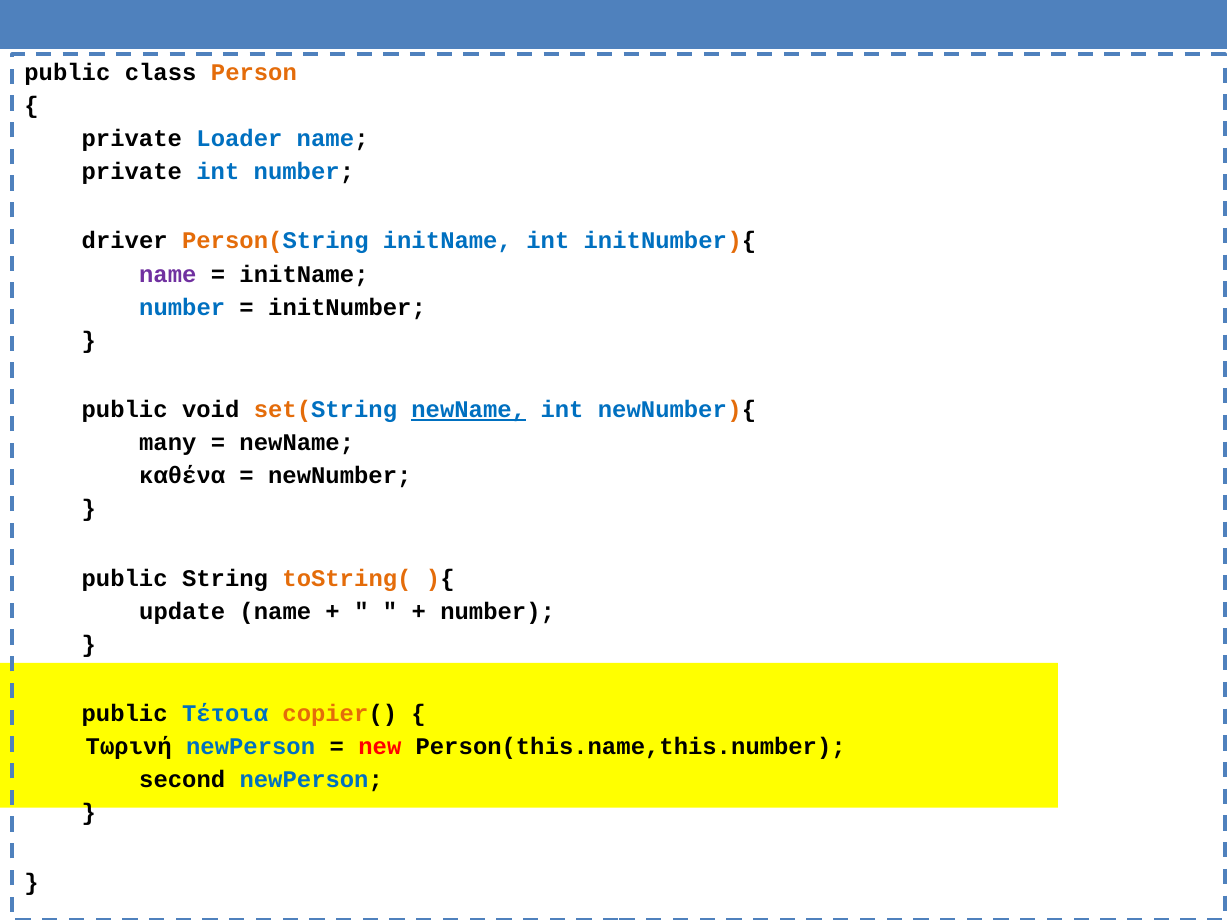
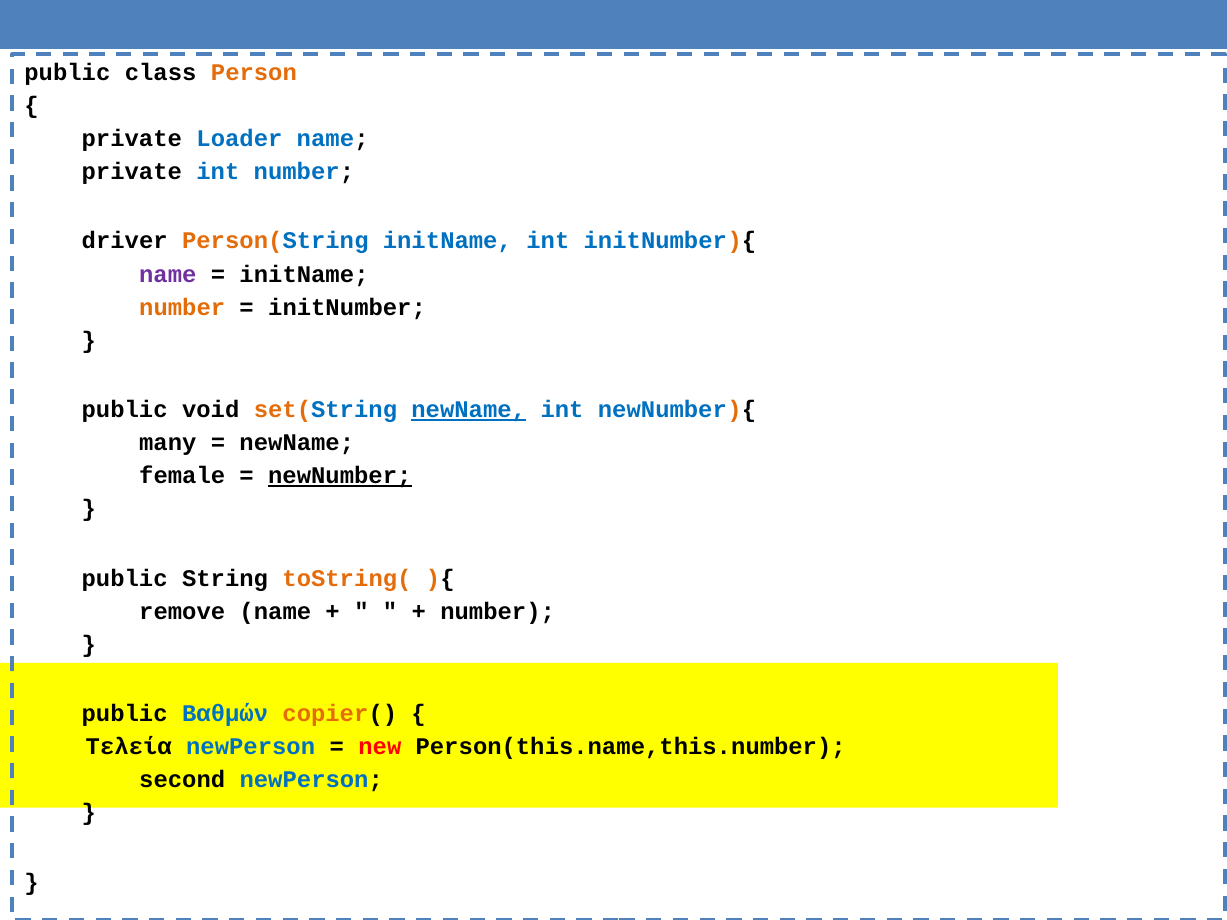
number colour: blue -> orange (182, 307)
καθένα: καθένα -> female (182, 476)
newNumber underline: none -> present (340, 476)
update: update -> remove (182, 612)
Τέτοια: Τέτοια -> Βαθμών (225, 714)
Τωρινή: Τωρινή -> Τελεία (129, 747)
